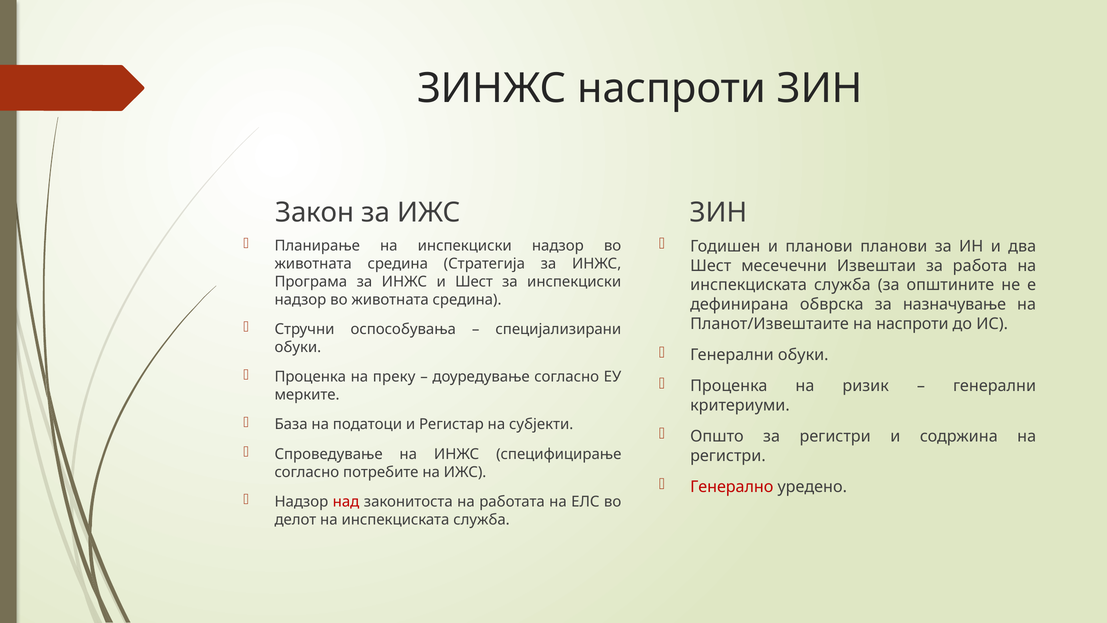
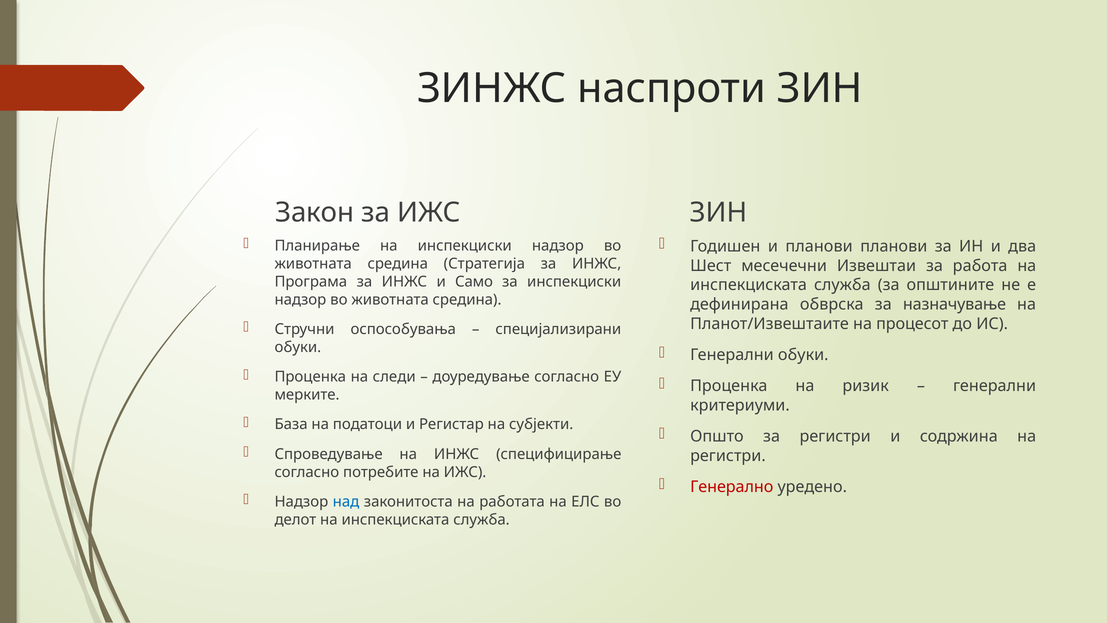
и Шест: Шест -> Само (474, 282)
на наспроти: наспроти -> процесот (912, 324)
преку: преку -> следи (394, 377)
над colour: red -> blue (346, 501)
